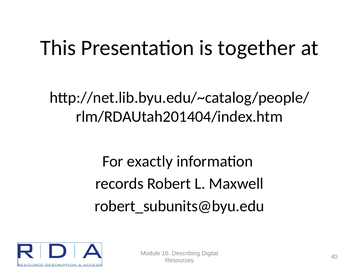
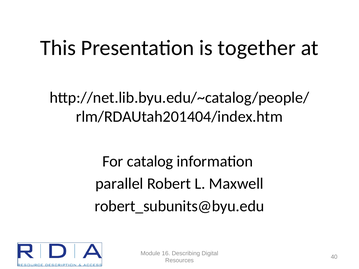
exactly: exactly -> catalog (150, 161)
records: records -> parallel (119, 184)
